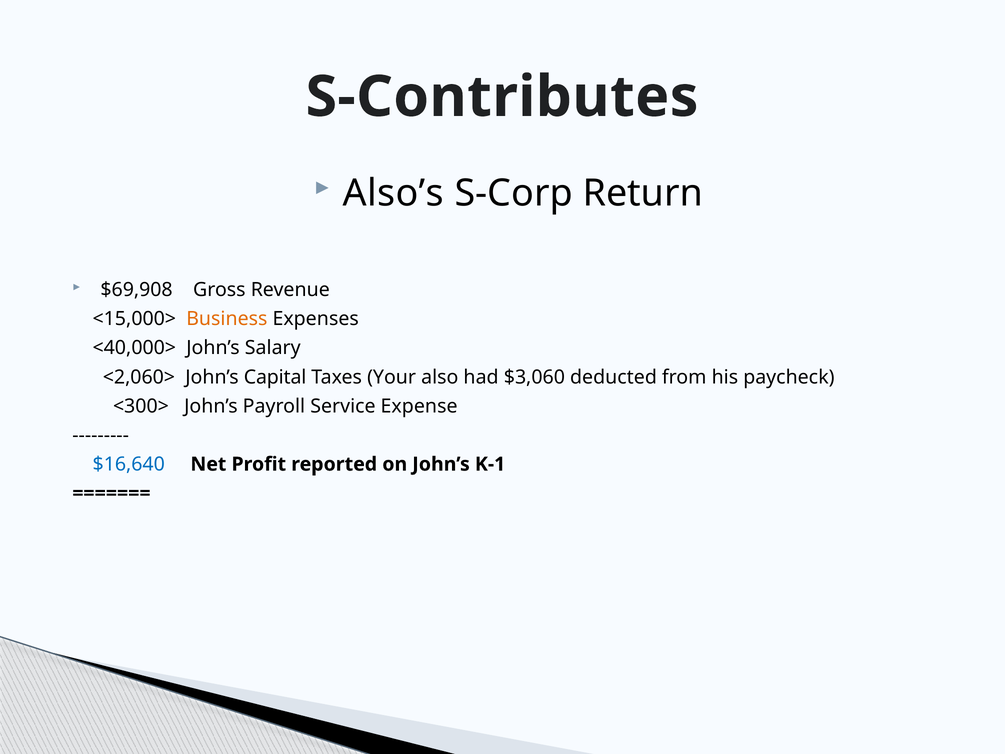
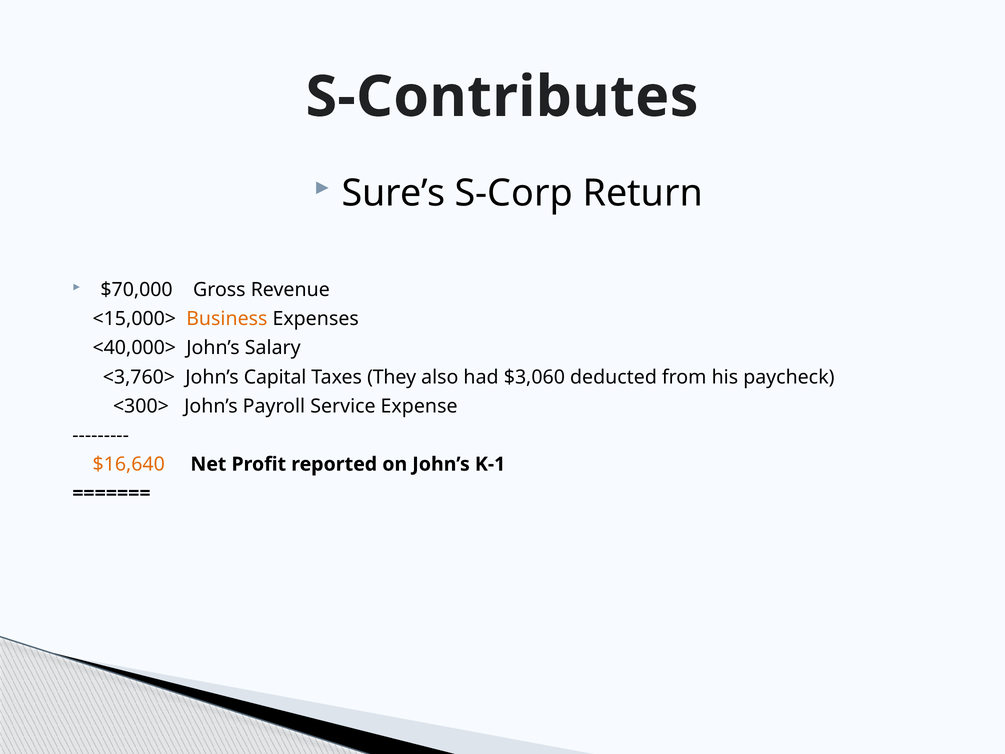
Also’s: Also’s -> Sure’s (394, 193)
$69,908: $69,908 -> $70,000 (137, 290)
<2,060>: <2,060> -> <3,760> (139, 377)
Your: Your -> They (392, 377)
$16,640 colour: blue -> orange (129, 464)
